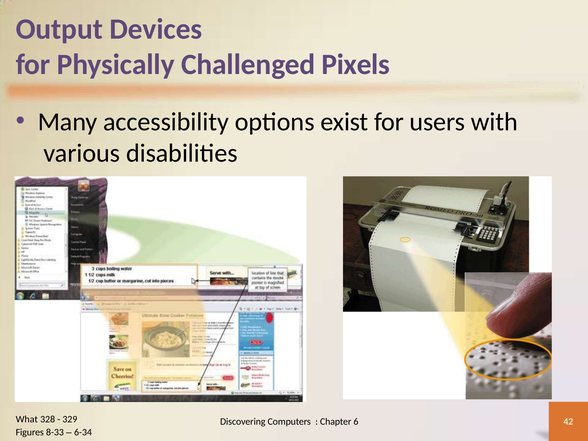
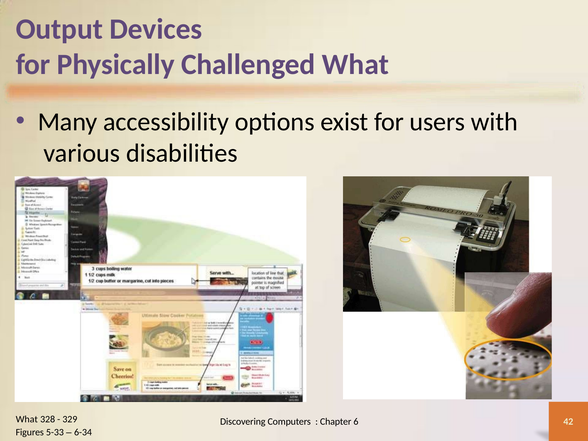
Challenged Pixels: Pixels -> What (355, 64)
8-33: 8-33 -> 5-33 (55, 432)
